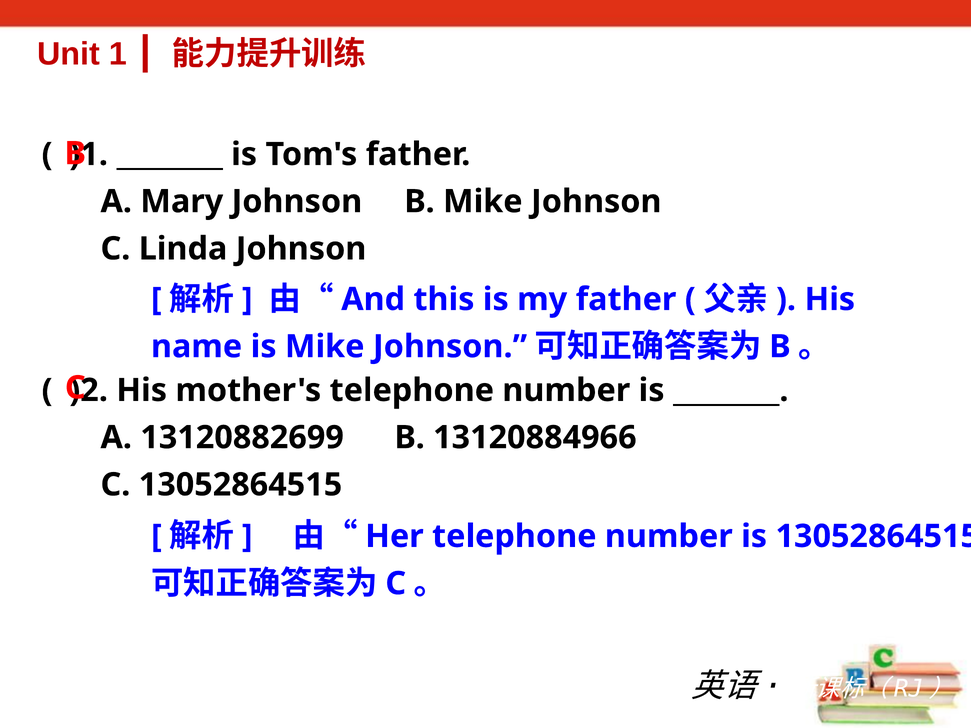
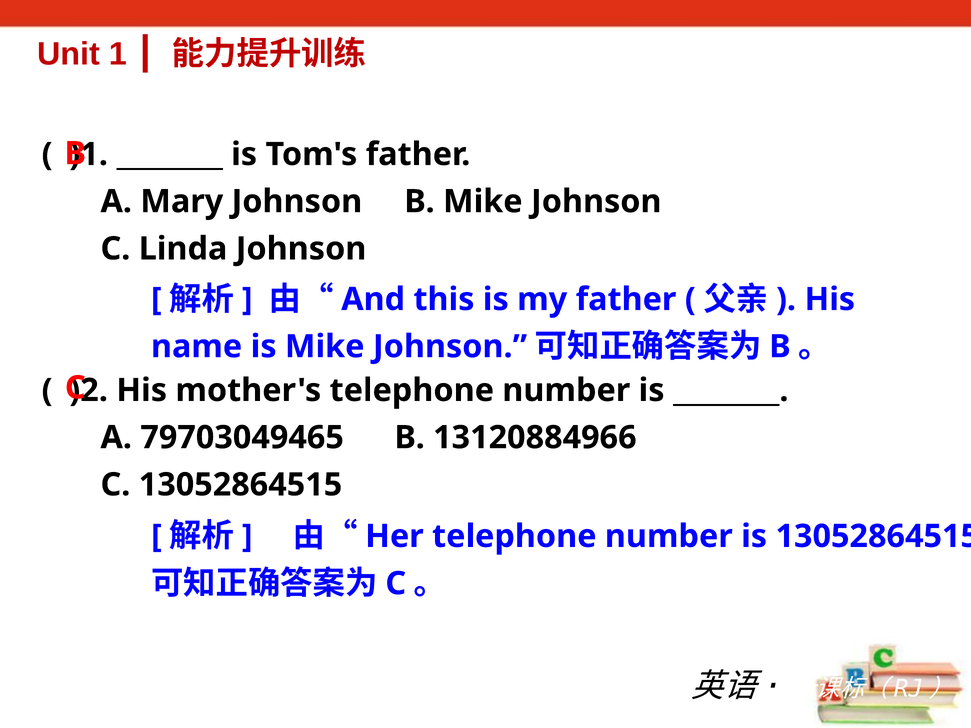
13120882699: 13120882699 -> 79703049465 (242, 438)
